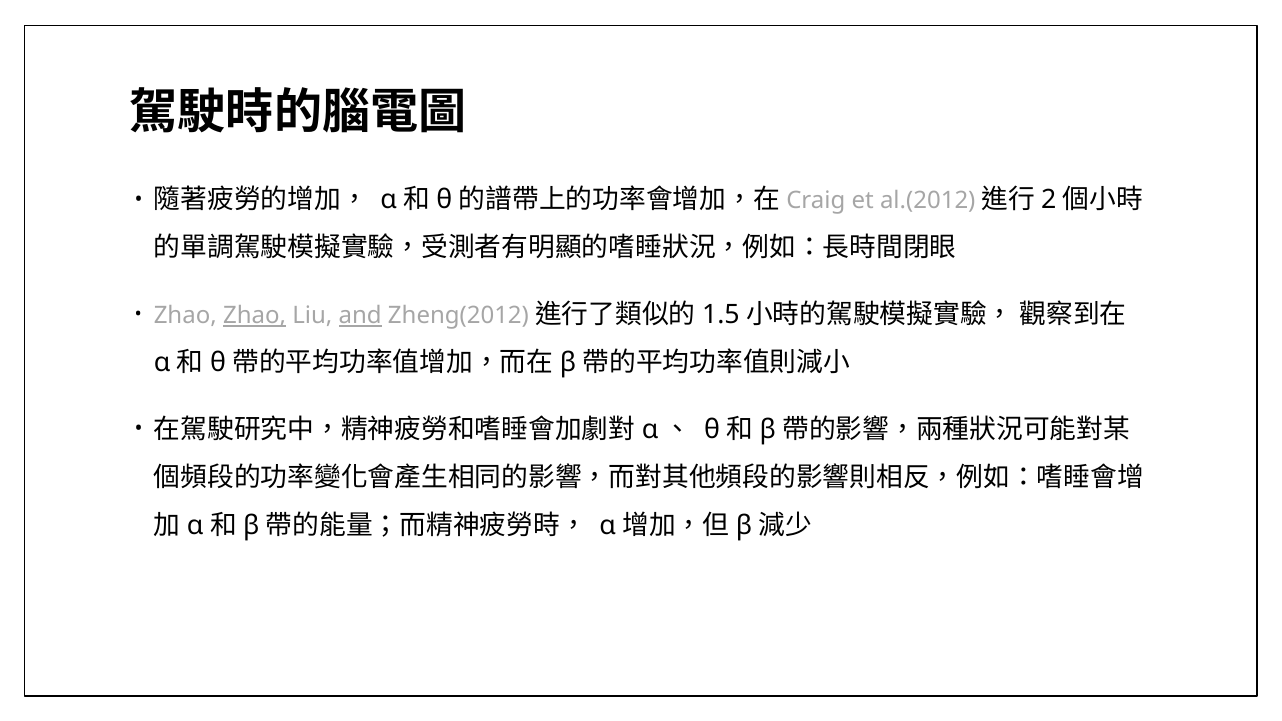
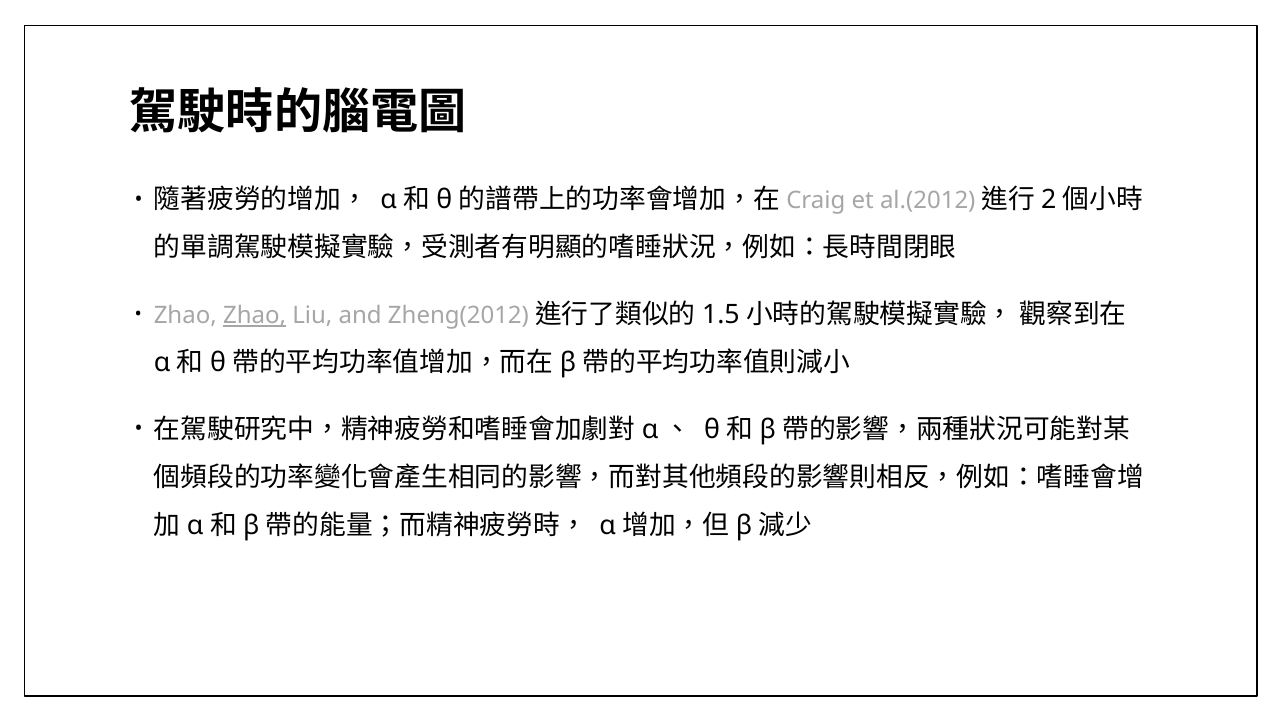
and underline: present -> none (360, 316)
